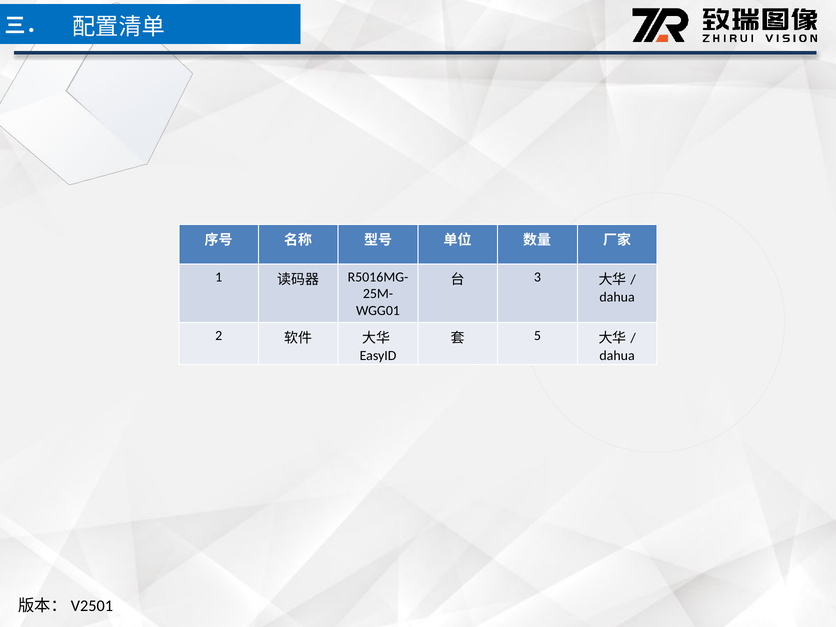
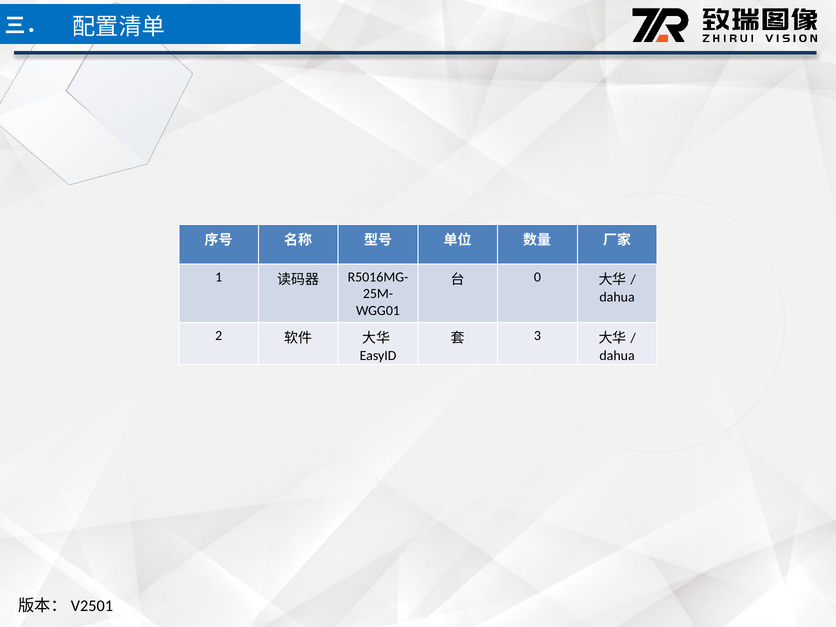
3: 3 -> 0 (537, 277)
5: 5 -> 3 (537, 335)
